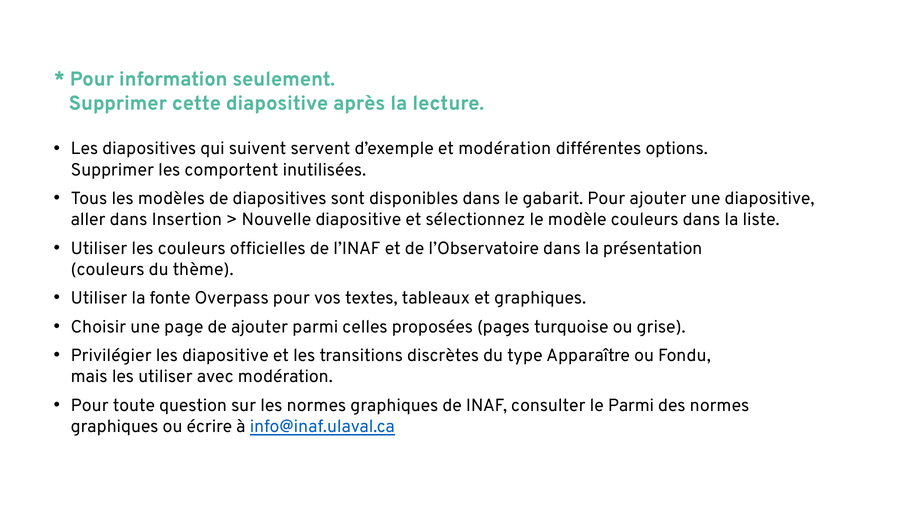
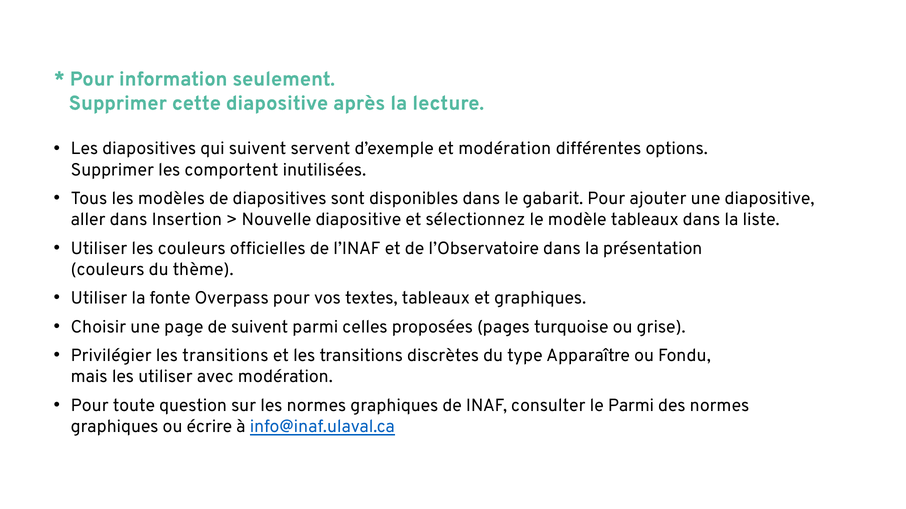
modèle couleurs: couleurs -> tableaux (645, 220)
de ajouter: ajouter -> suivent (260, 327)
Privilégier les diapositive: diapositive -> transitions (225, 356)
